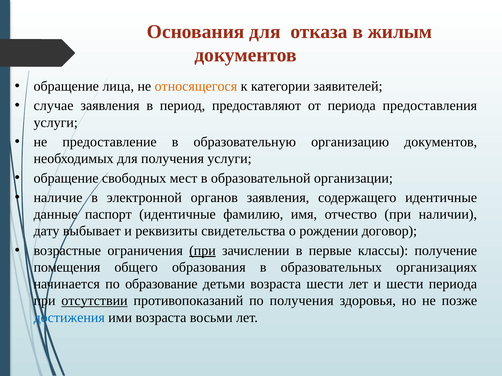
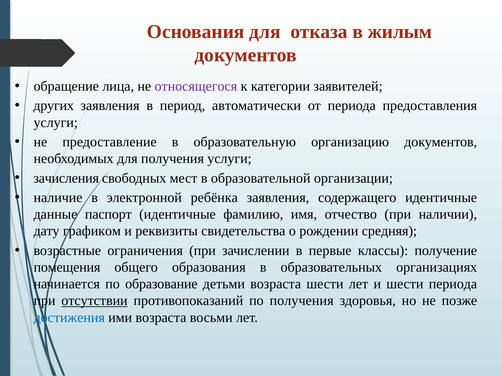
относящегося colour: orange -> purple (196, 86)
случае: случае -> других (54, 106)
предоставляют: предоставляют -> автоматически (256, 106)
обращение: обращение -> зачисления (66, 178)
органов: органов -> ребёнка (214, 198)
выбывает: выбывает -> графиком (92, 231)
договор: договор -> средняя (389, 231)
при underline: present -> none (202, 251)
